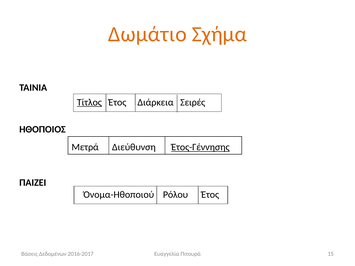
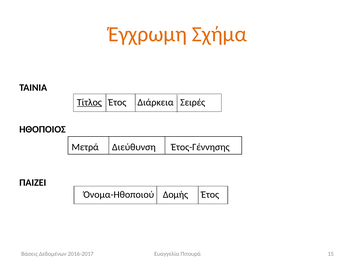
Δωμάτιο: Δωμάτιο -> Έγχρωμη (148, 34)
Έτος-Γέννησης underline: present -> none (200, 147)
Ρόλου: Ρόλου -> Δομής (175, 195)
